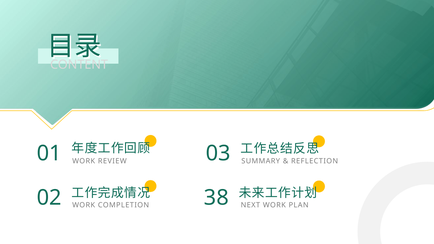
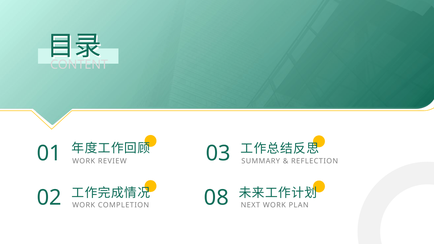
38: 38 -> 08 (216, 198)
